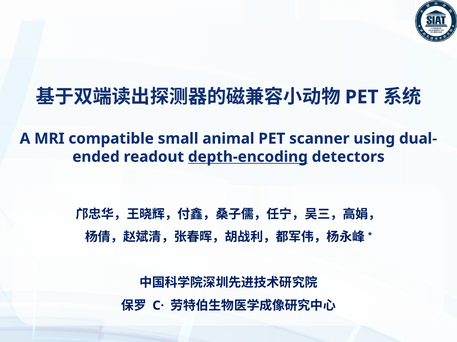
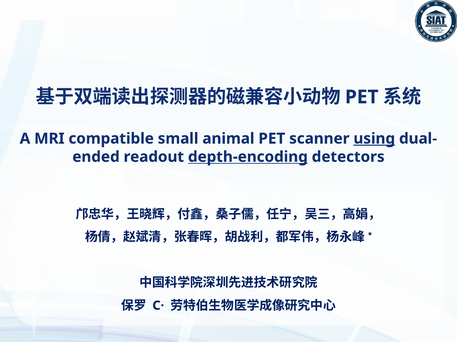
using underline: none -> present (374, 139)
